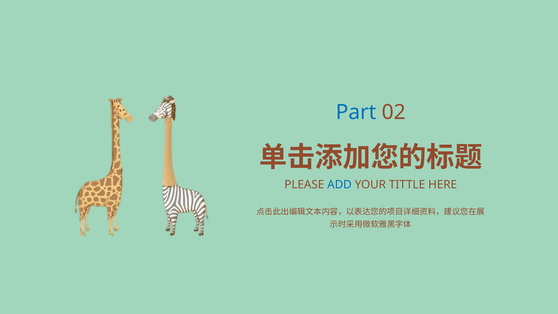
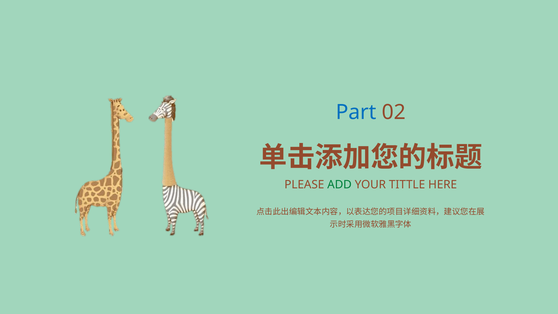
ADD colour: blue -> green (340, 185)
